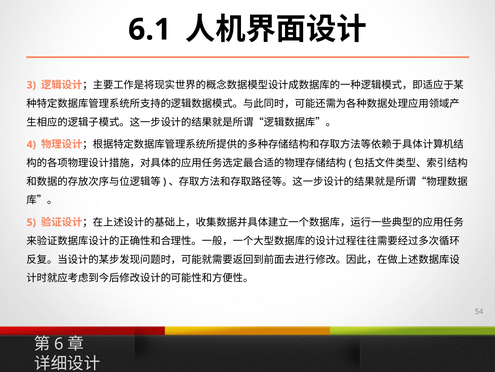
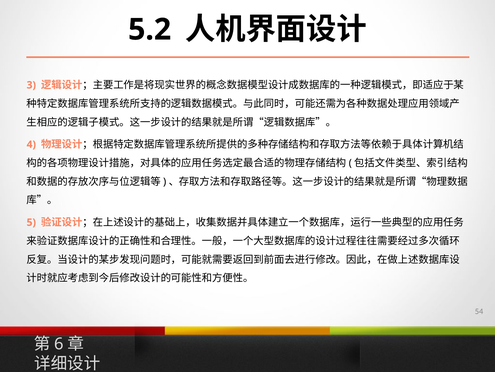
6.1: 6.1 -> 5.2 (150, 30)
